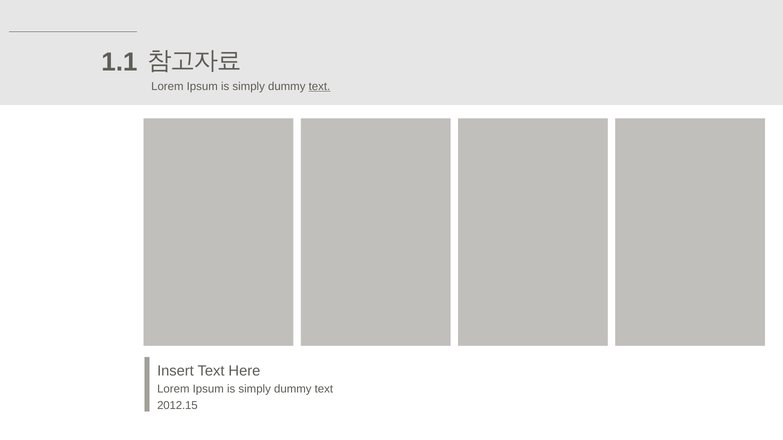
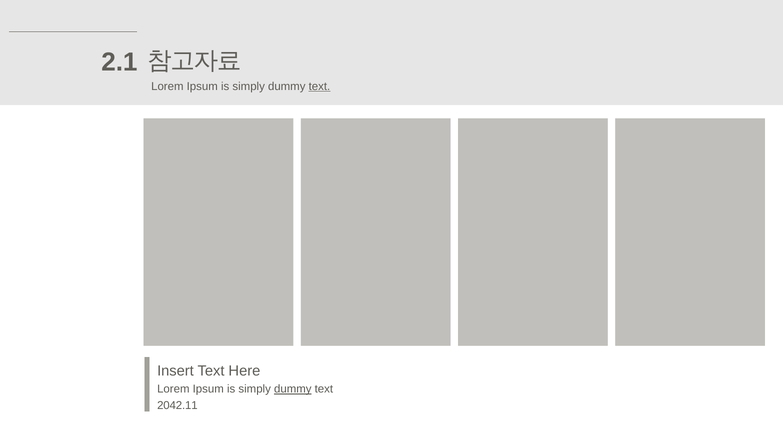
1.1: 1.1 -> 2.1 (119, 62)
dummy underline: none -> present (293, 389)
2012.15: 2012.15 -> 2042.11 (177, 406)
